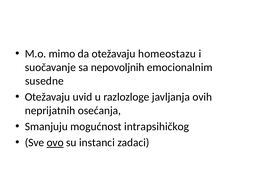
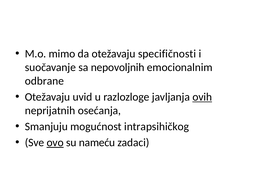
homeostazu: homeostazu -> specifičnosti (167, 53)
susedne: susedne -> odbrane (44, 81)
ovih underline: none -> present (202, 97)
instanci: instanci -> nameću (97, 142)
